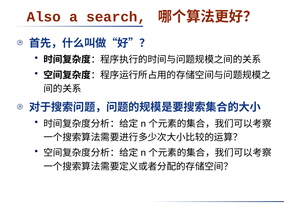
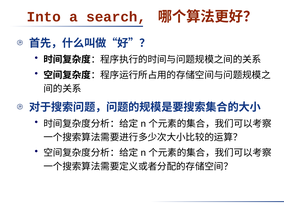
Also: Also -> Into (44, 17)
